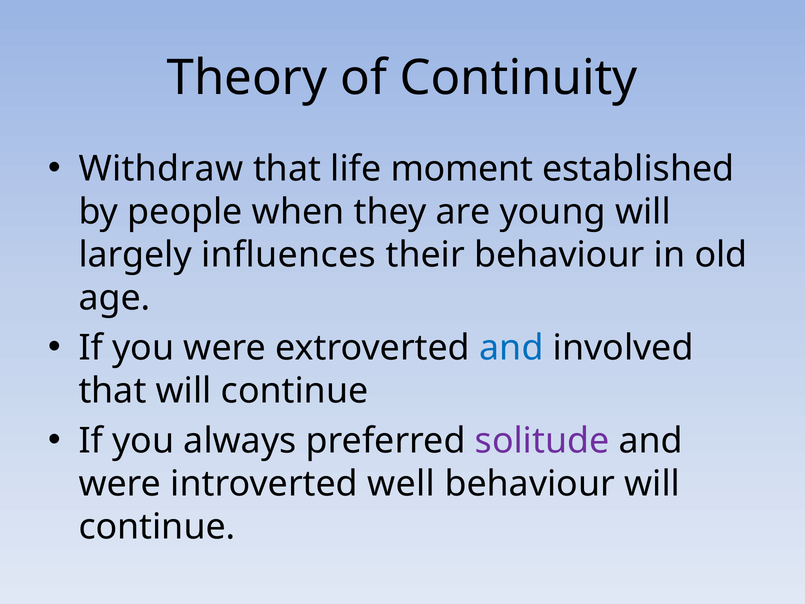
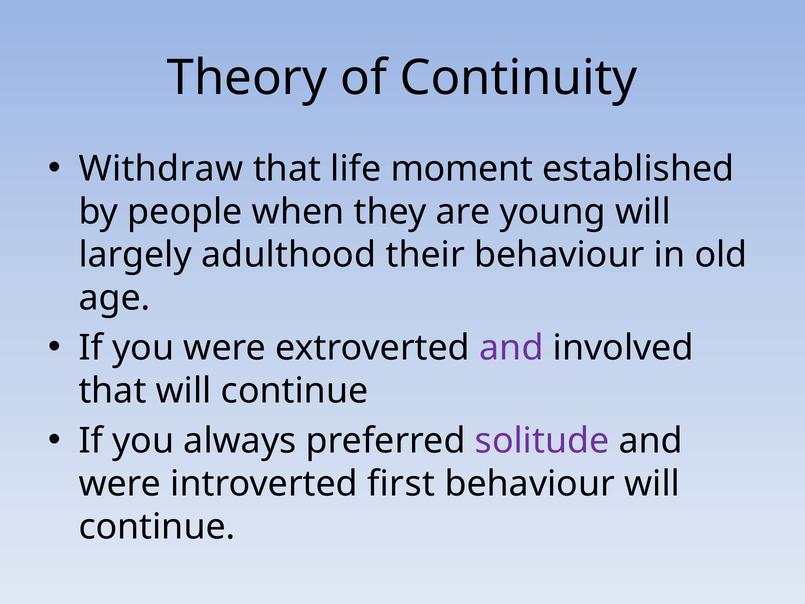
influences: influences -> adulthood (289, 255)
and colour: blue -> purple (511, 348)
well: well -> first (401, 484)
